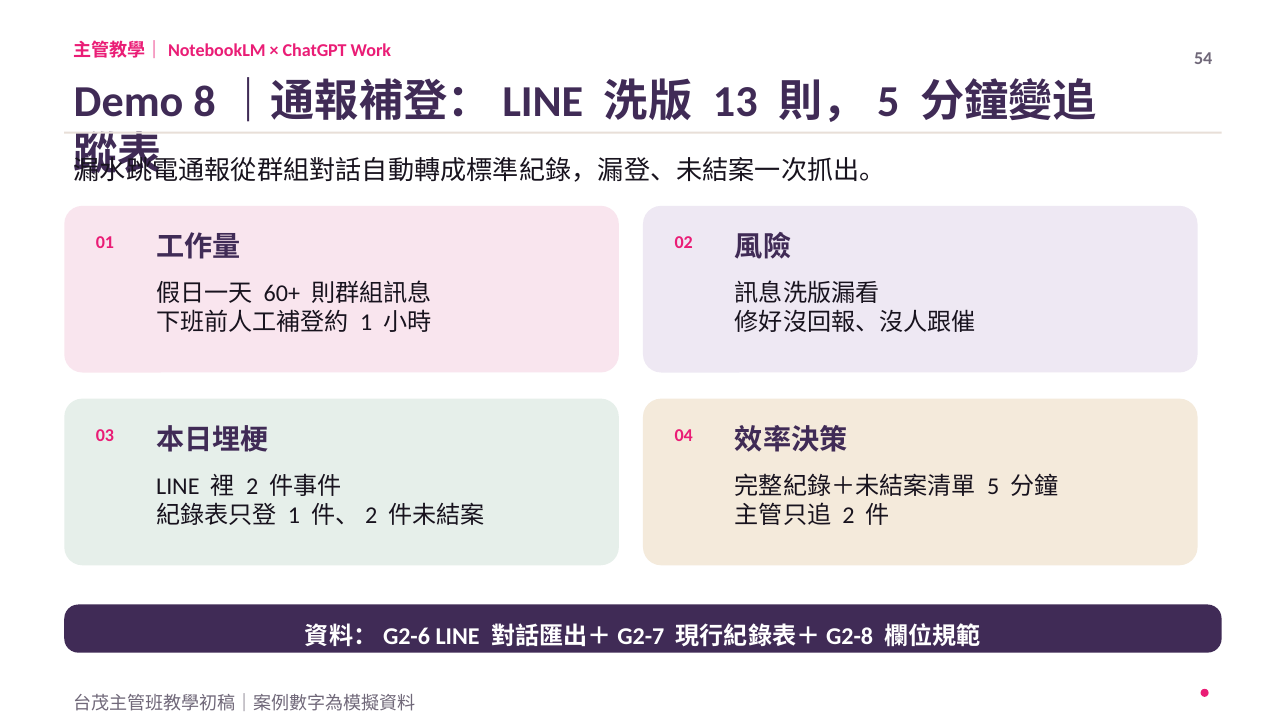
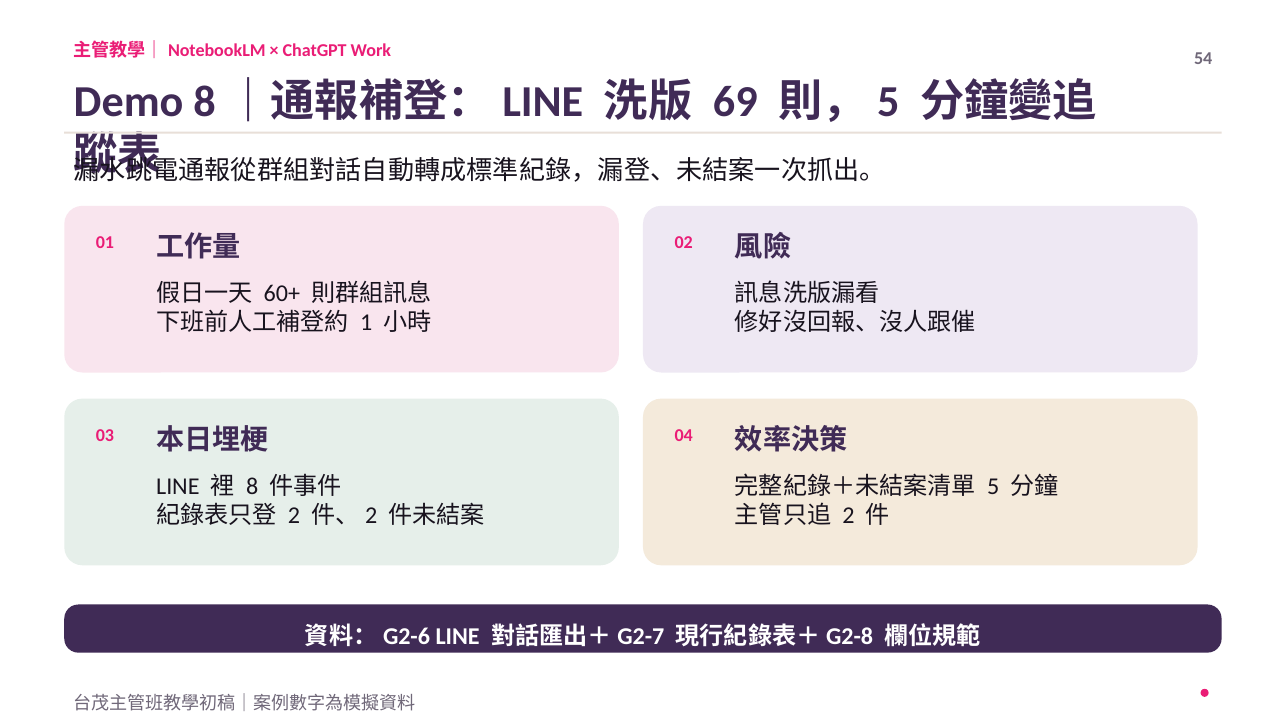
13: 13 -> 69 (735, 102)
2: 2 -> 8 (252, 487)
1: 1 -> 2 (294, 516)
